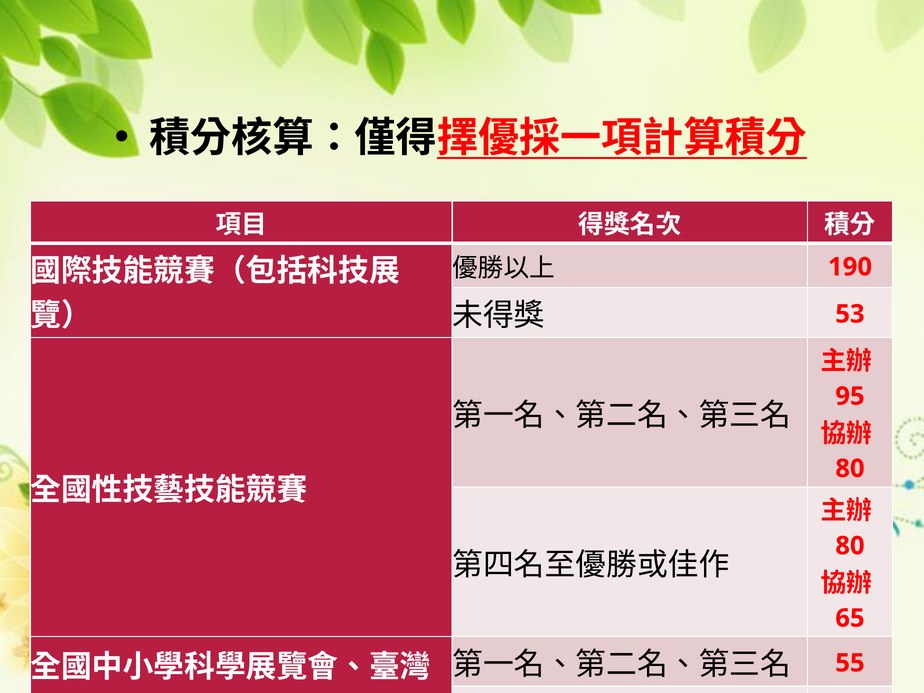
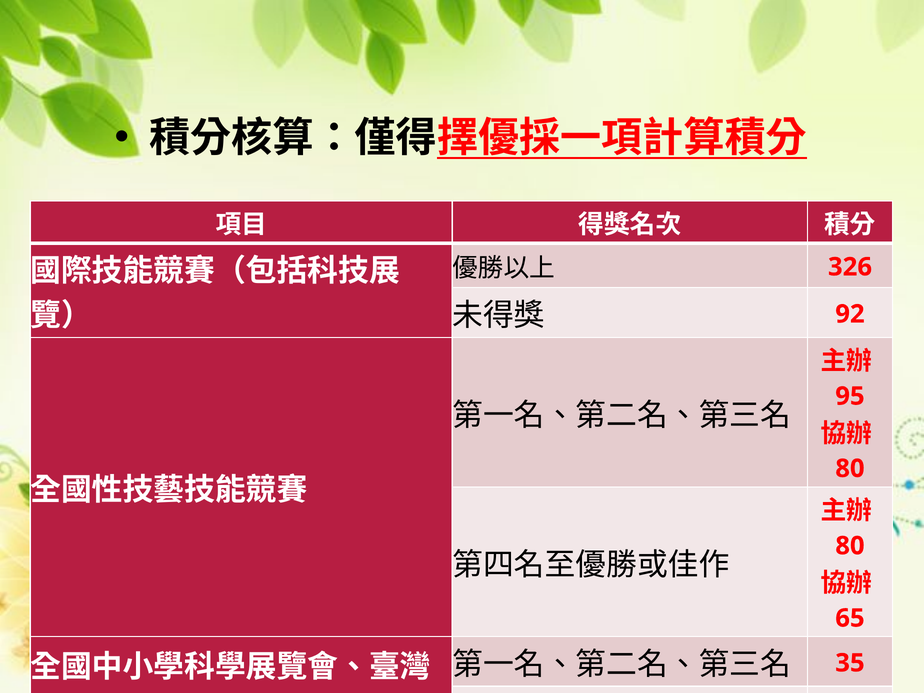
190: 190 -> 326 (850, 267)
53: 53 -> 92 (850, 314)
55: 55 -> 35 (850, 663)
